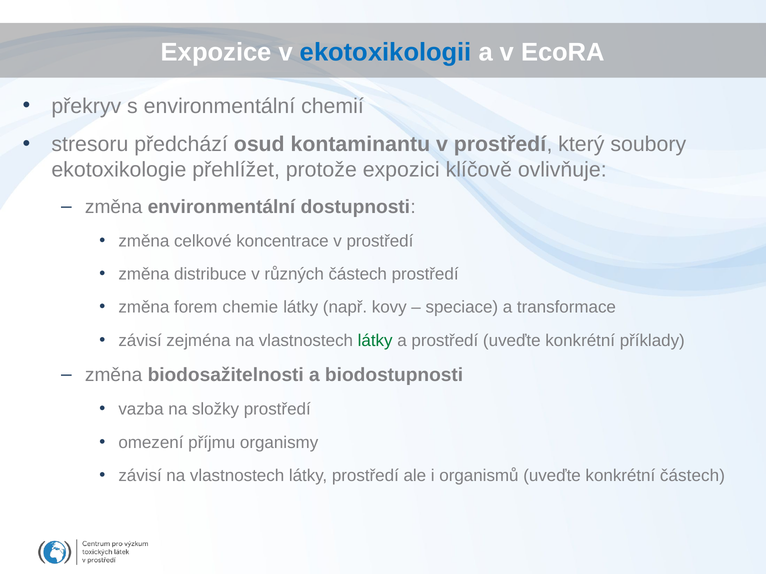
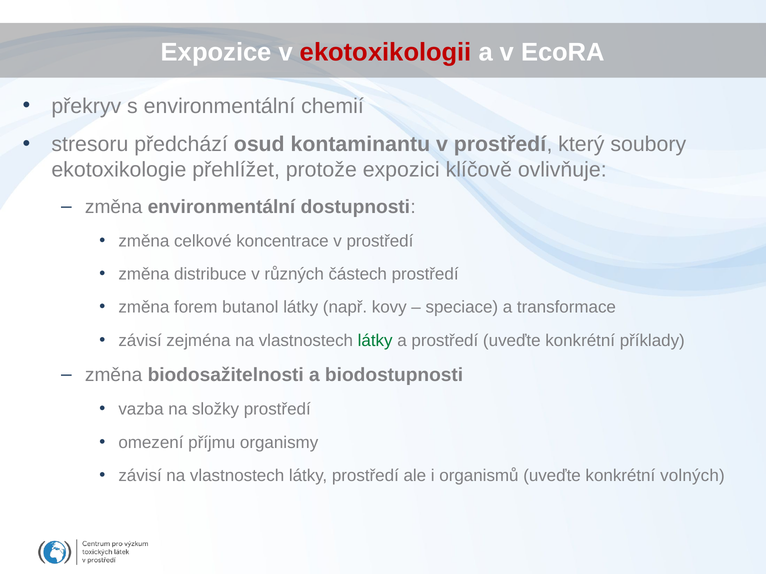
ekotoxikologii colour: blue -> red (386, 52)
chemie: chemie -> butanol (250, 308)
konkrétní částech: částech -> volných (692, 476)
